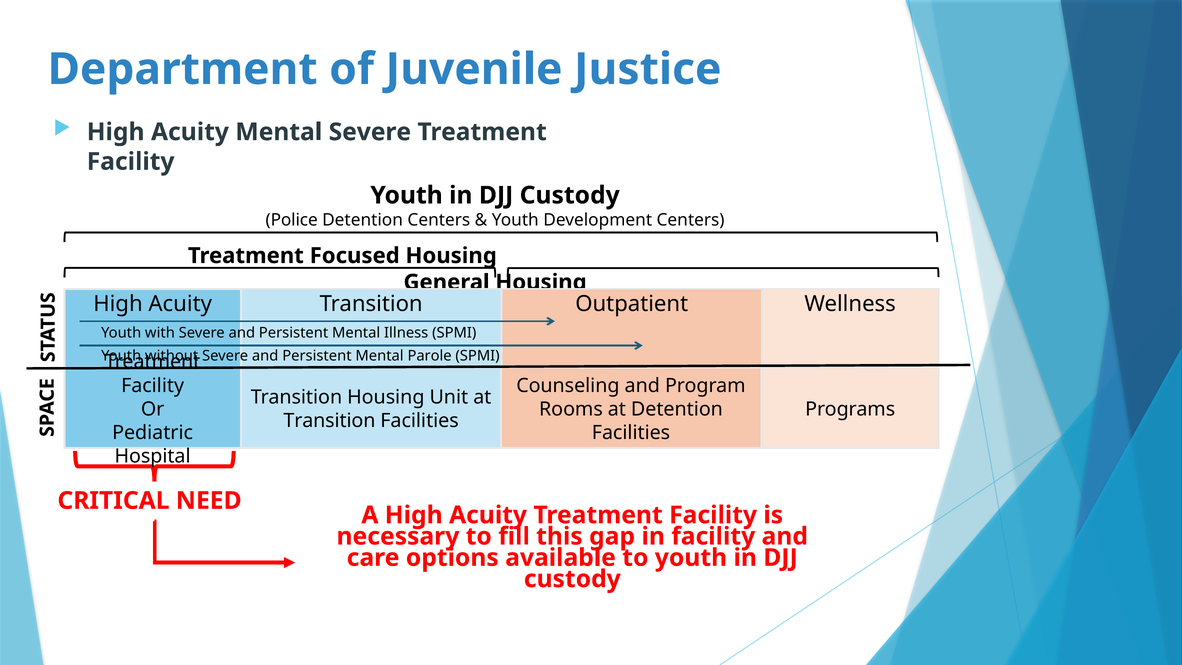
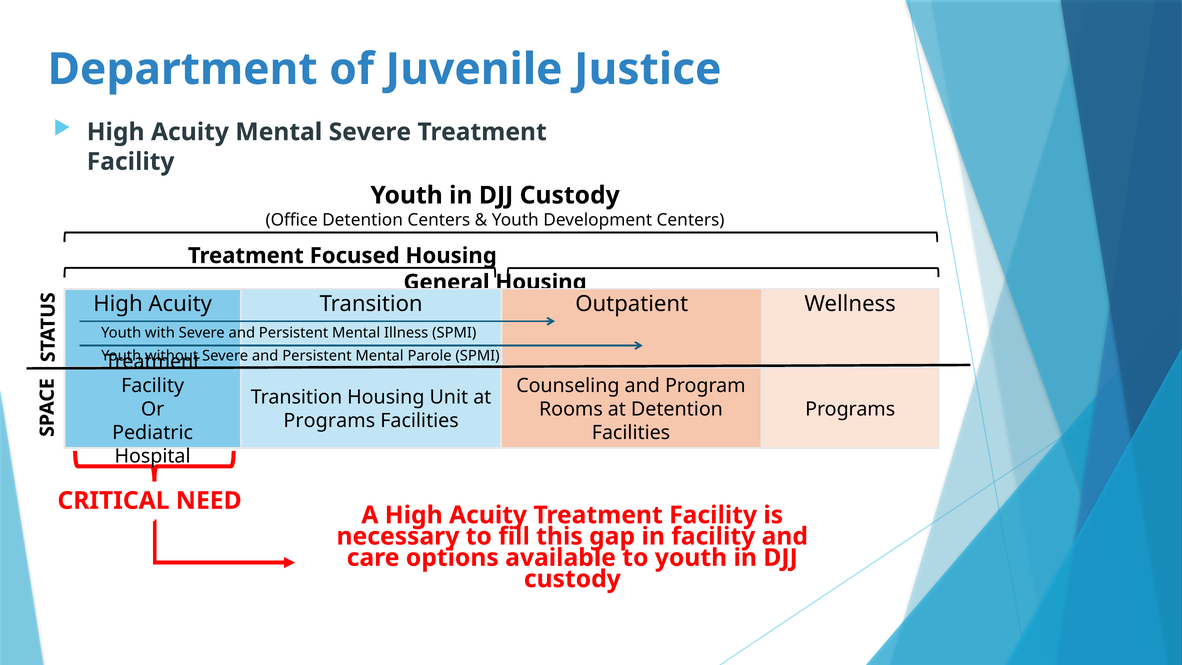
Police: Police -> Office (292, 220)
Transition: Transition -> Programs (329, 421)
